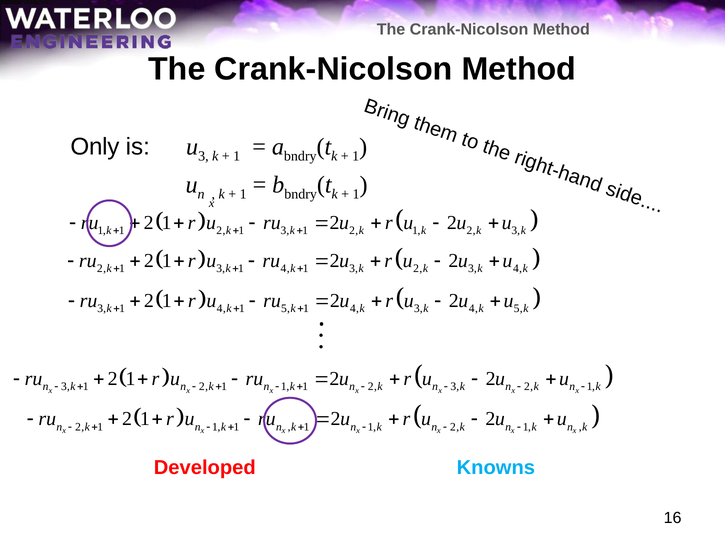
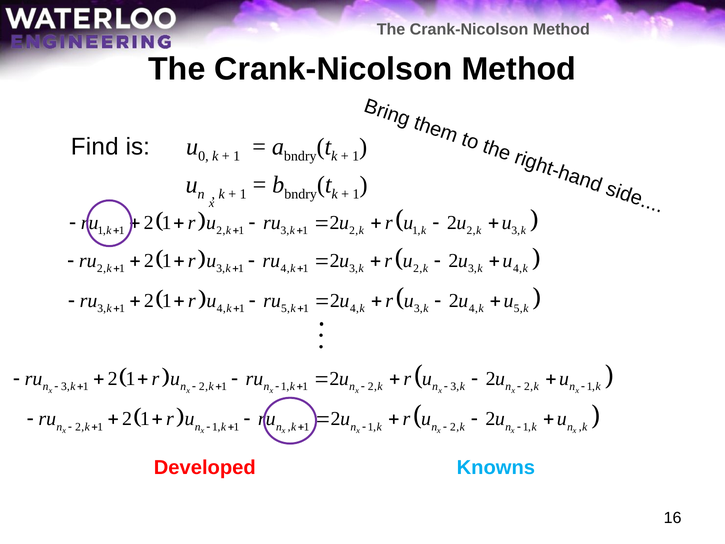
Only: Only -> Find (95, 147)
3: 3 -> 0 (203, 156)
